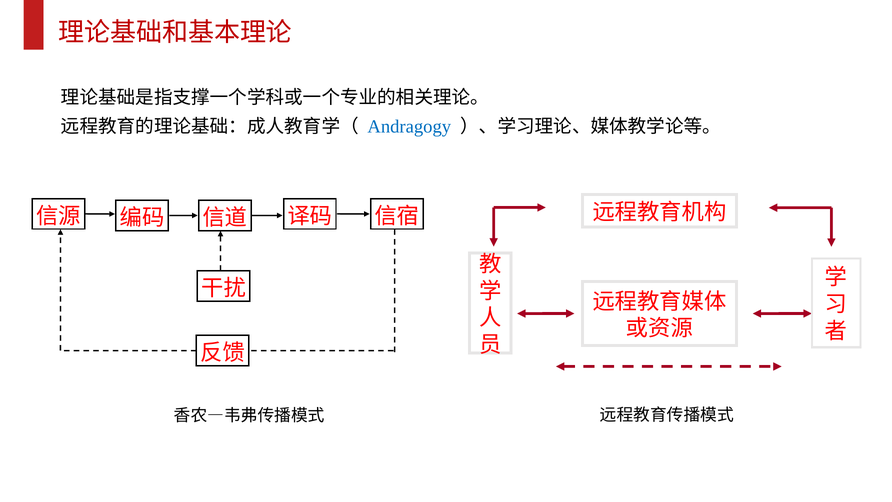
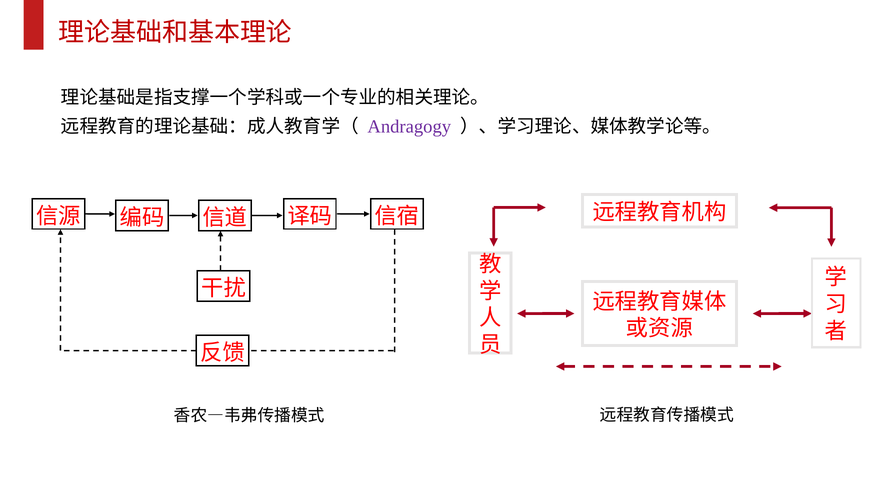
Andragogy colour: blue -> purple (409, 127)
